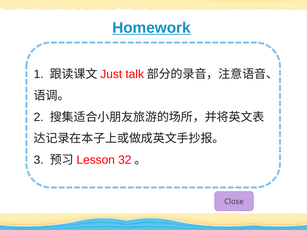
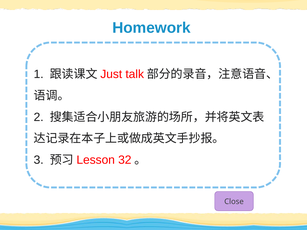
Homework underline: present -> none (151, 28)
